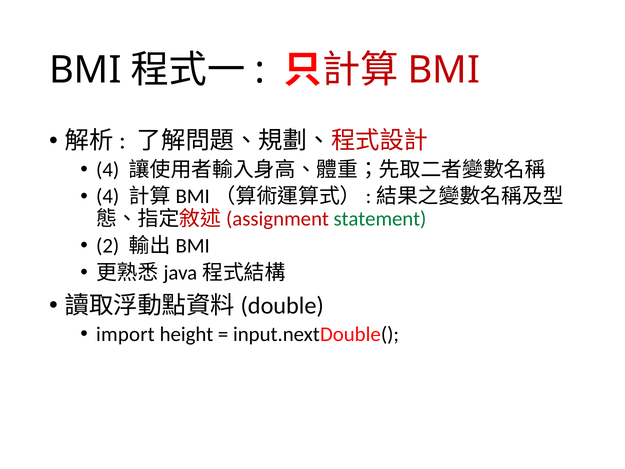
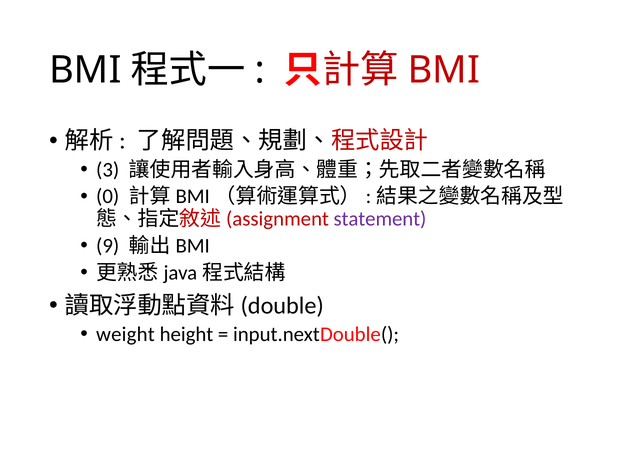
4: 4 -> 3 (108, 170)
4: 4 -> 0 (108, 196)
statement colour: green -> purple (380, 219)
2: 2 -> 9 (108, 246)
import: import -> weight (125, 334)
